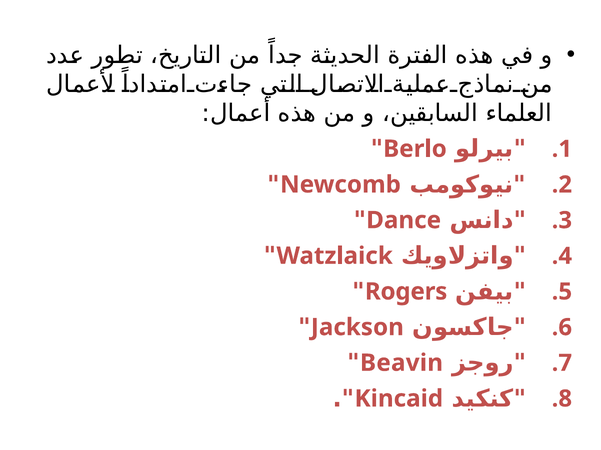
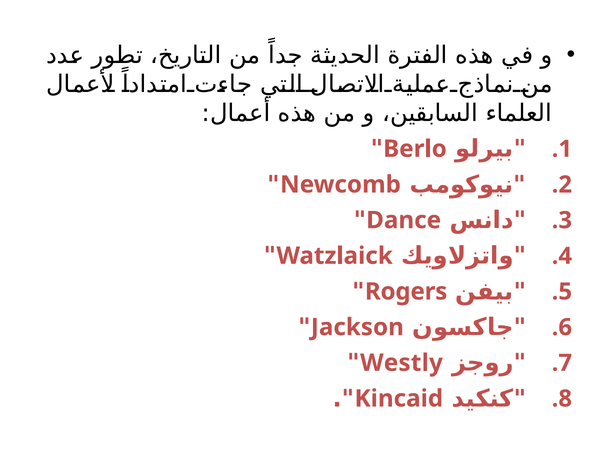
Beavin: Beavin -> Westly (402, 363)
